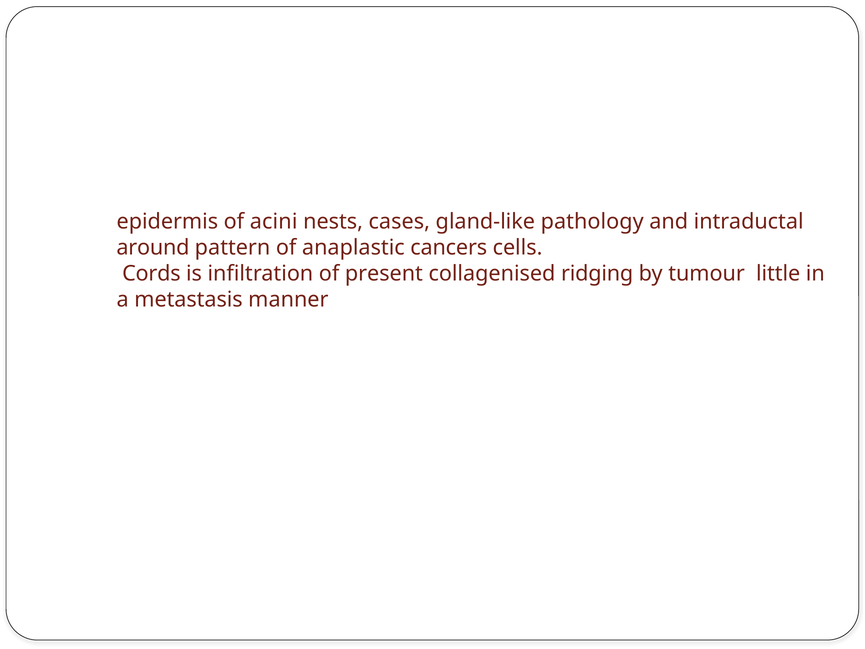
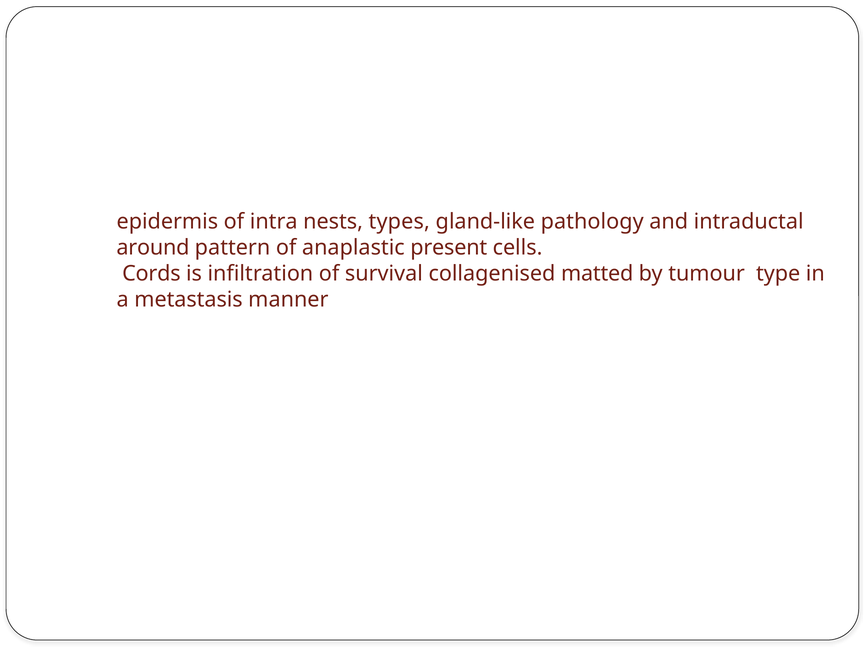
acini: acini -> intra (274, 221)
cases: cases -> types (399, 221)
cancers: cancers -> present (449, 247)
present: present -> survival (384, 273)
ridging: ridging -> matted (597, 273)
little: little -> type (778, 273)
